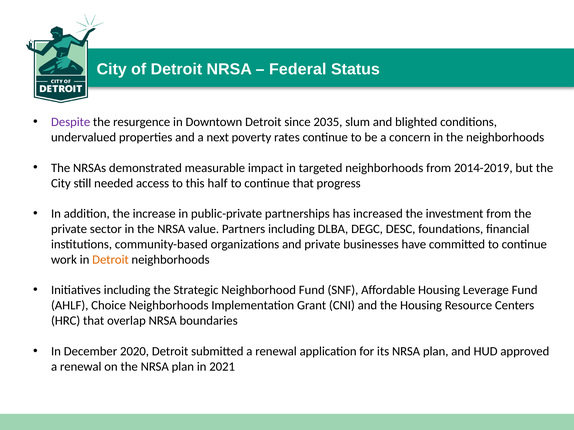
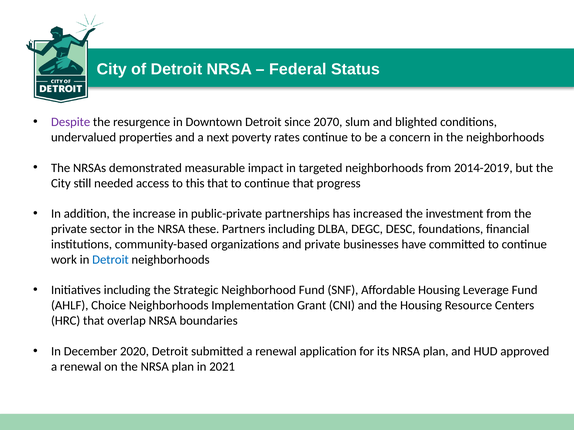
2035: 2035 -> 2070 (328, 122)
this half: half -> that (218, 183)
value: value -> these (204, 229)
Detroit colour: orange -> blue (110, 260)
